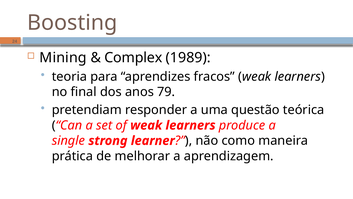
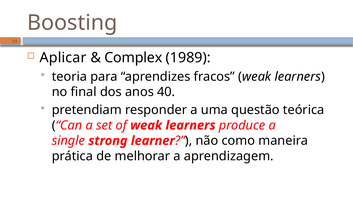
Mining: Mining -> Aplicar (63, 58)
79: 79 -> 40 (166, 92)
